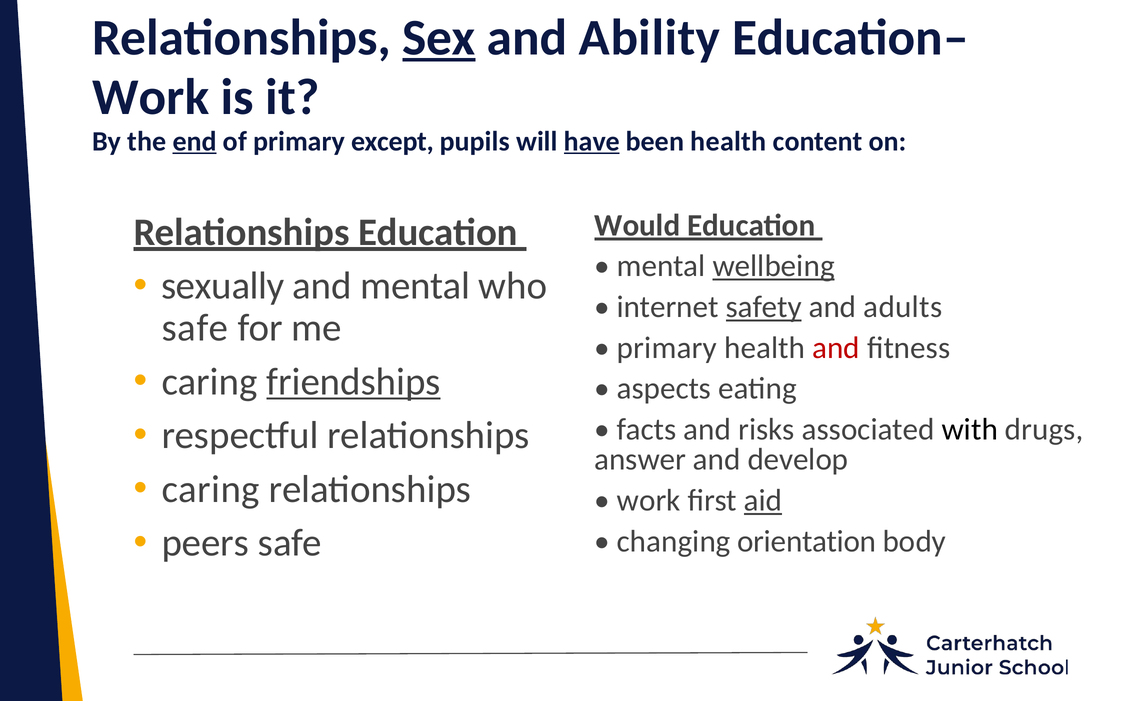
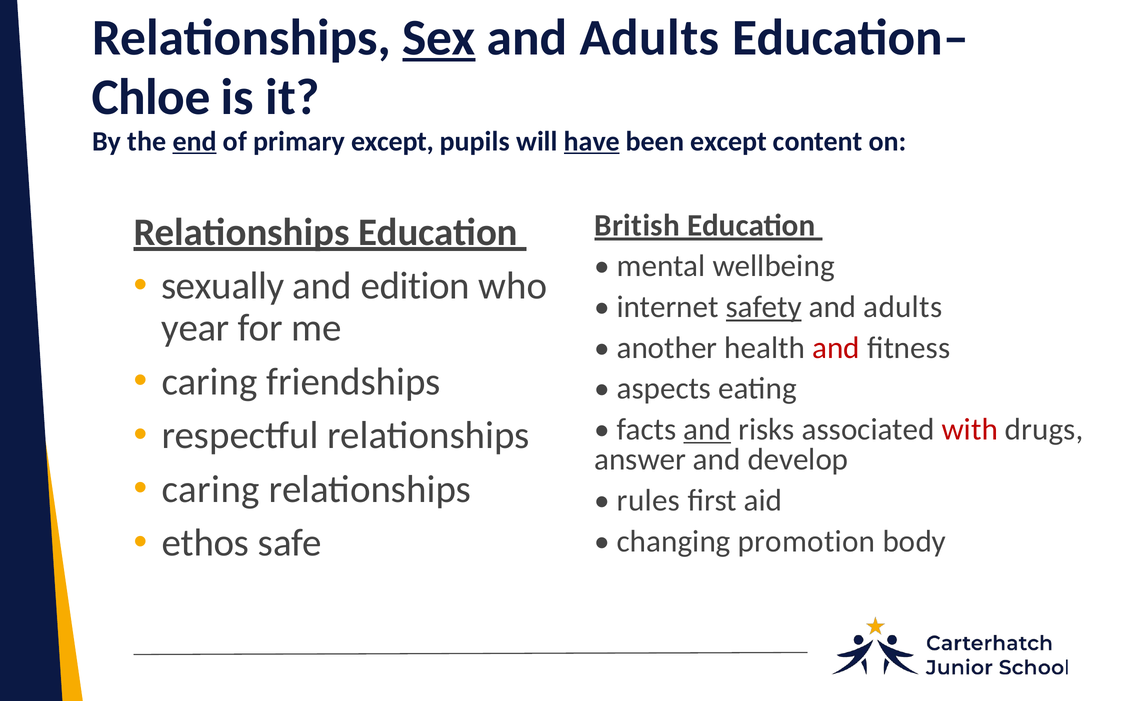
Ability: Ability -> Adults (650, 38)
Work: Work -> Chloe (151, 97)
been health: health -> except (729, 141)
Would: Would -> British (637, 225)
wellbeing underline: present -> none (774, 266)
and mental: mental -> edition (415, 286)
safe: safe -> year (195, 328)
primary: primary -> another (667, 348)
friendships underline: present -> none (354, 382)
and underline: none -> present (707, 430)
with colour: black -> red (970, 430)
work: work -> rules (649, 501)
aid underline: present -> none (763, 501)
peers: peers -> ethos (205, 543)
orientation: orientation -> promotion (806, 541)
